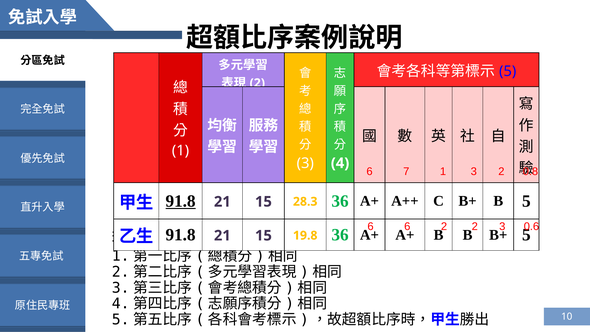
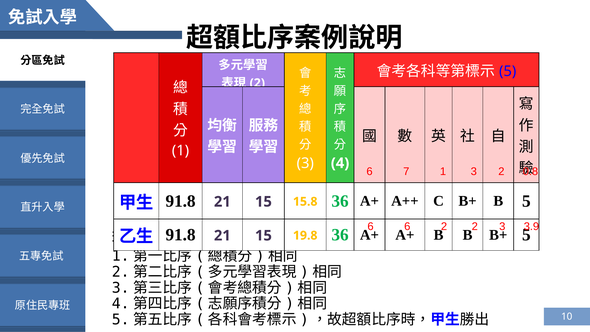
91.8 underline: present -> none (181, 201)
28.3: 28.3 -> 15.8 (305, 202)
0.6: 0.6 -> 3.9 (531, 226)
